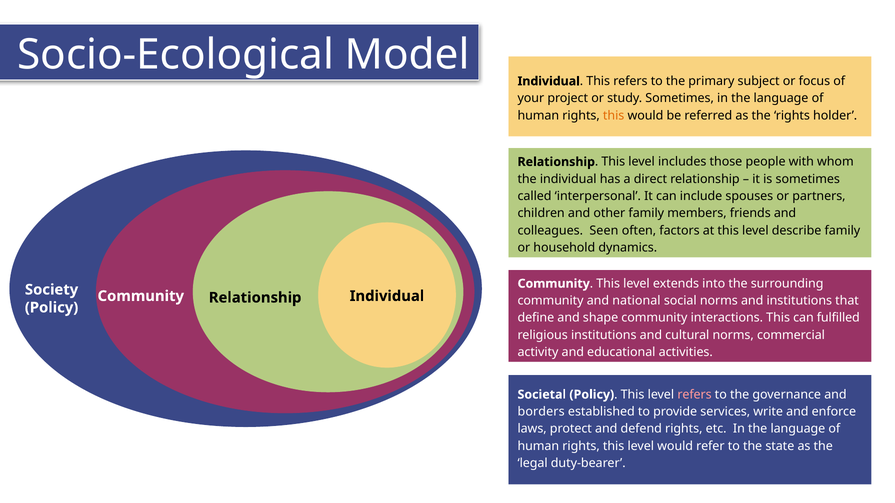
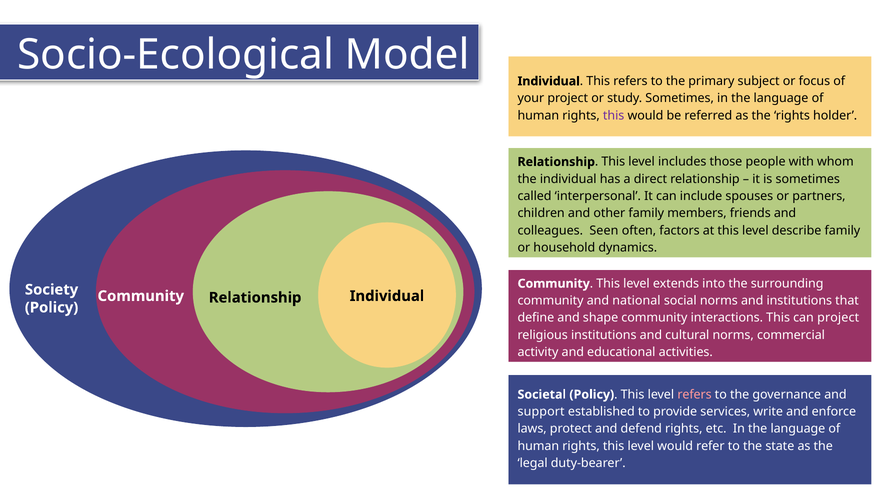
this colour: orange -> purple (614, 116)
can fulfilled: fulfilled -> project (838, 318)
borders: borders -> support (541, 412)
